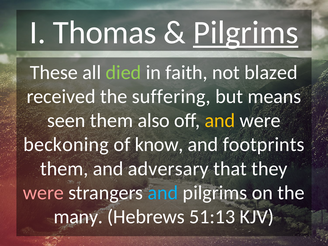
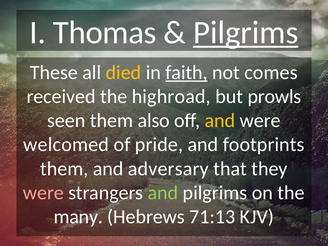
died colour: light green -> yellow (123, 72)
faith underline: none -> present (187, 72)
blazed: blazed -> comes (271, 72)
suffering: suffering -> highroad (171, 97)
means: means -> prowls (274, 97)
beckoning: beckoning -> welcomed (66, 145)
know: know -> pride (159, 145)
and colour: light blue -> light green (163, 193)
51:13: 51:13 -> 71:13 (212, 217)
